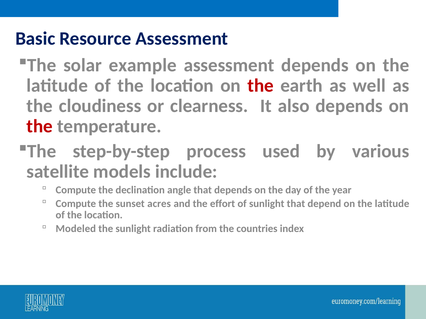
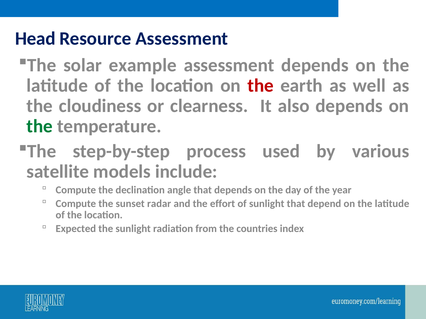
Basic: Basic -> Head (35, 39)
the colour: red -> green (40, 127)
acres: acres -> radar (159, 204)
Modeled: Modeled -> Expected (76, 229)
